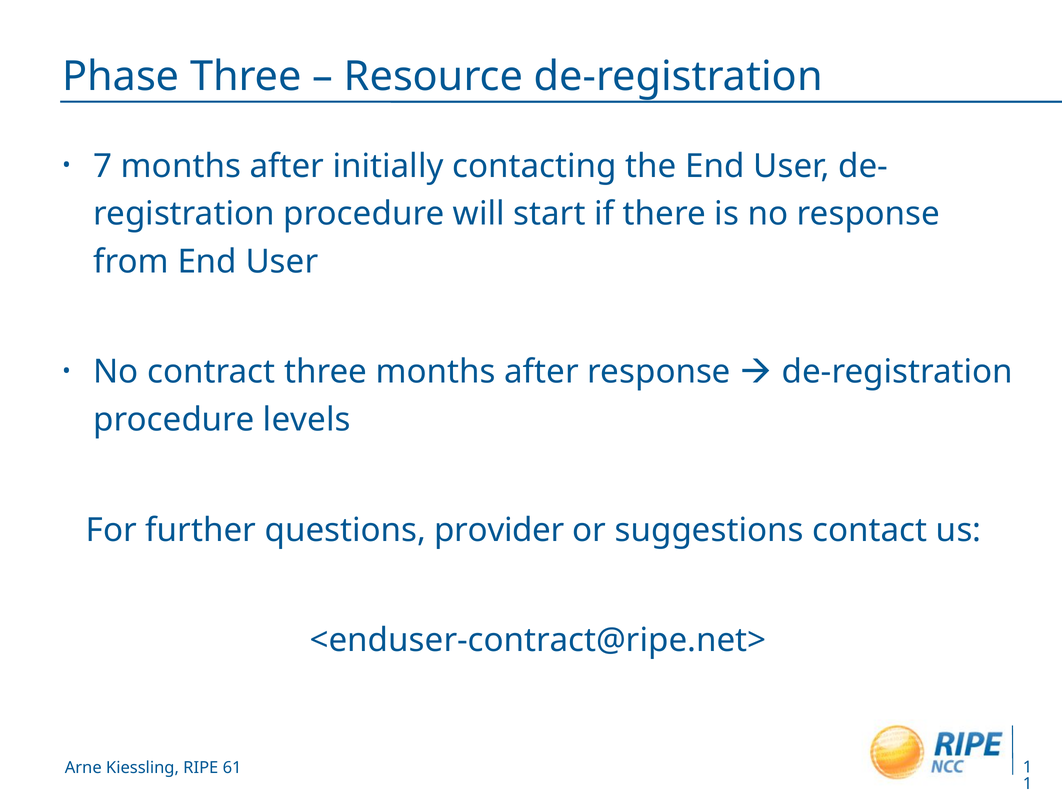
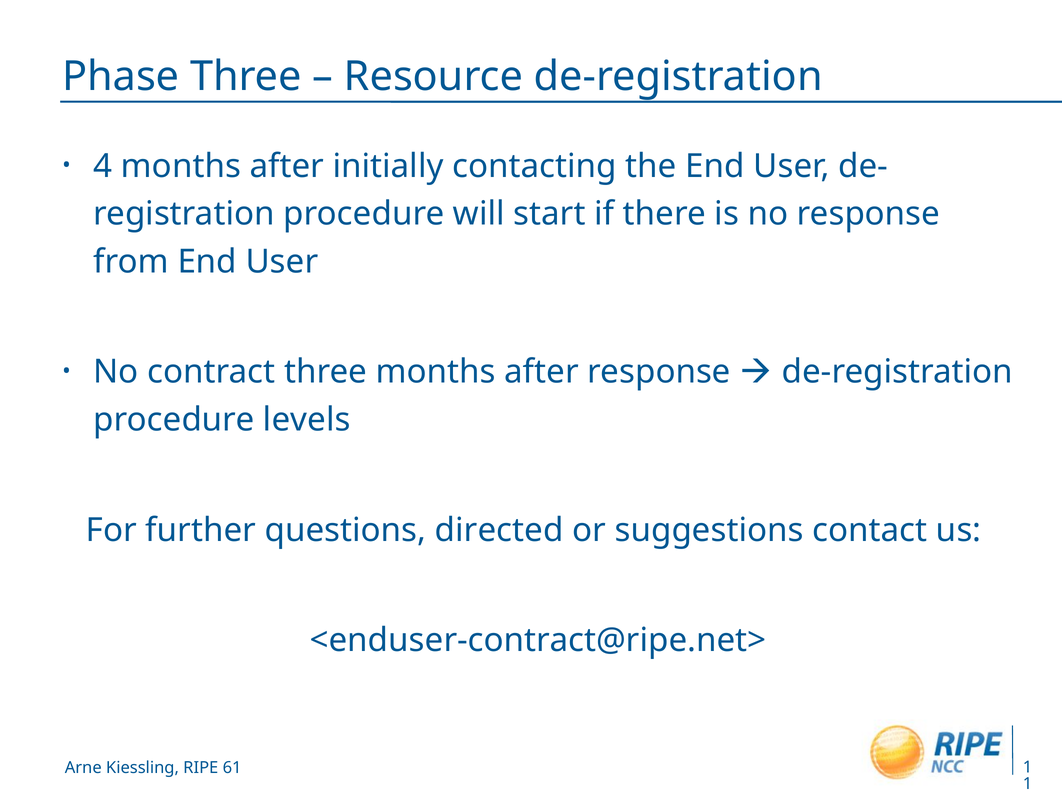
7: 7 -> 4 (103, 166)
provider: provider -> directed (499, 530)
